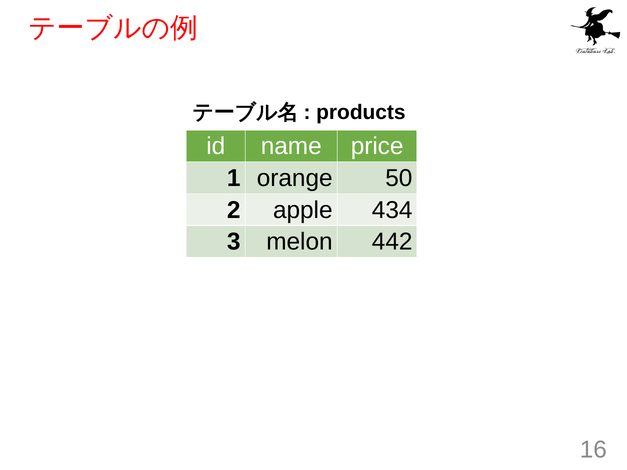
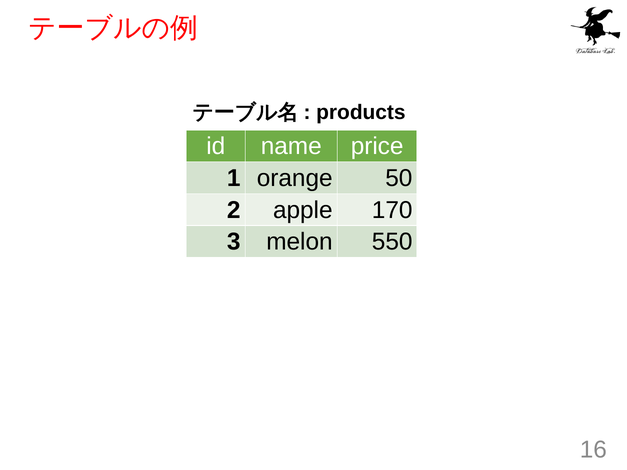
434: 434 -> 170 (392, 210)
442: 442 -> 550 (392, 242)
